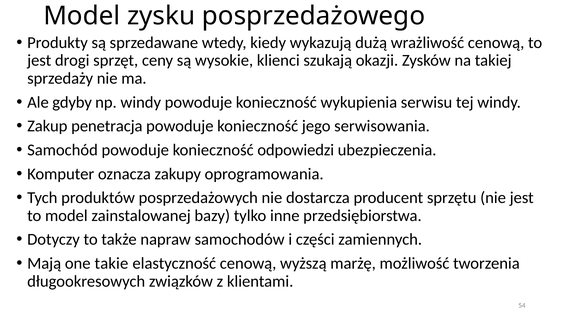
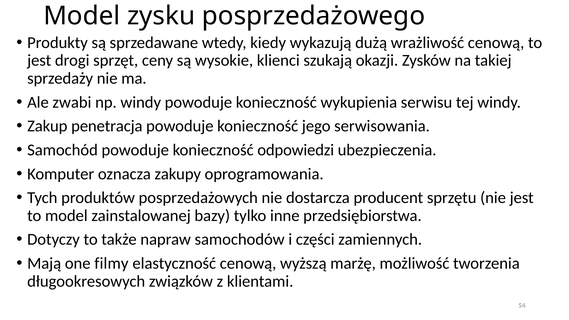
gdyby: gdyby -> zwabi (72, 102)
takie: takie -> filmy (111, 263)
